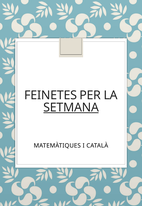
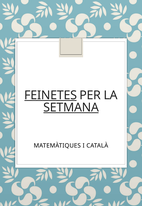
FEINETES underline: none -> present (51, 95)
